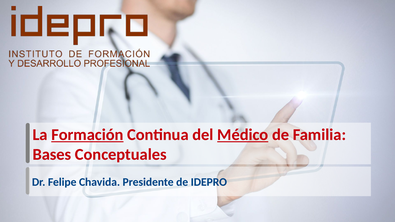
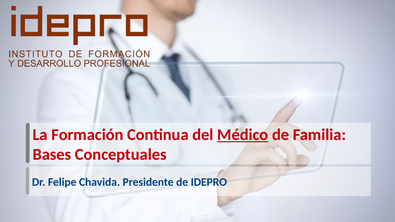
Formación underline: present -> none (87, 135)
